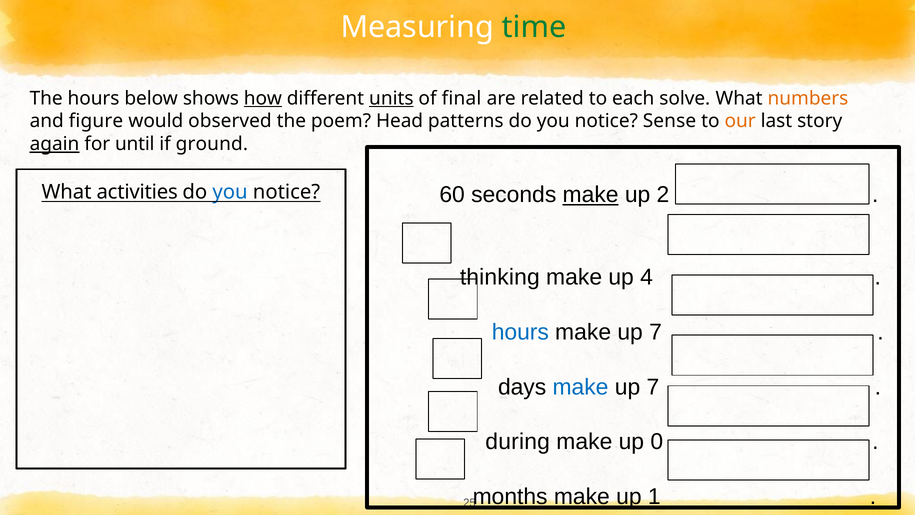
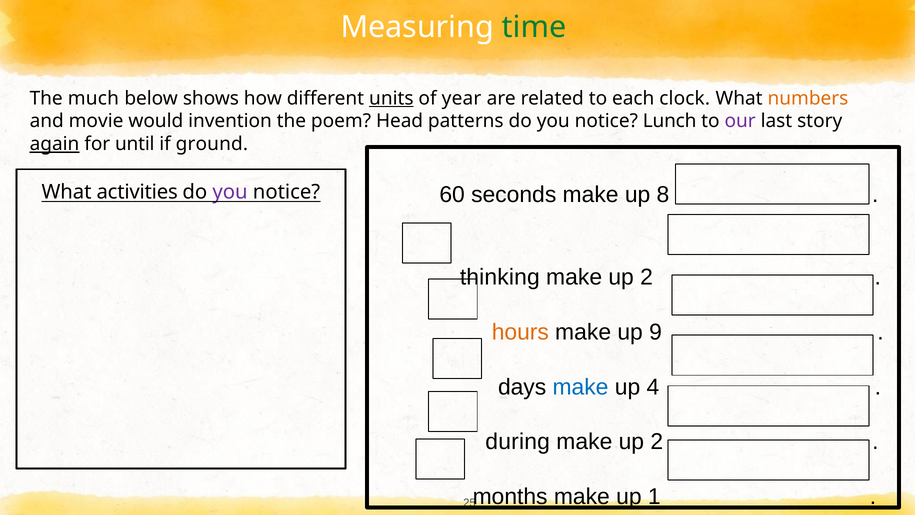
The hours: hours -> much (93, 98)
how underline: present -> none (263, 98)
final: final -> year (462, 98)
solve: solve -> clock (685, 98)
figure: figure -> movie (96, 121)
observed: observed -> invention (230, 121)
Sense: Sense -> Lunch (670, 121)
our colour: orange -> purple (740, 121)
make underline: present -> none (591, 195)
2: 2 -> 8 (663, 195)
you colour: blue -> purple (230, 192)
4: 4 -> 2 (646, 277)
hours colour: blue -> orange (520, 332)
7: 7 -> 9 (655, 332)
7: 7 -> 4 (653, 387)
0: 0 -> 2 (657, 442)
